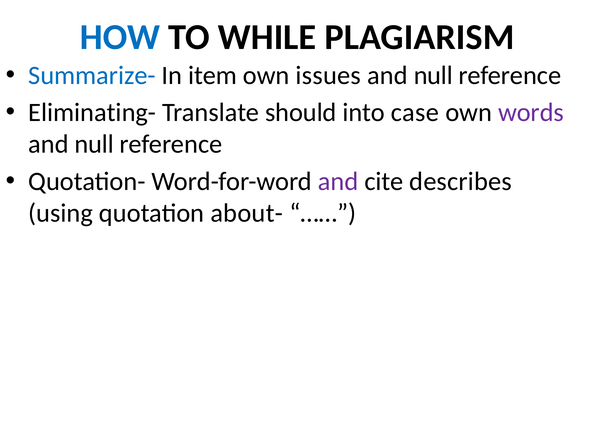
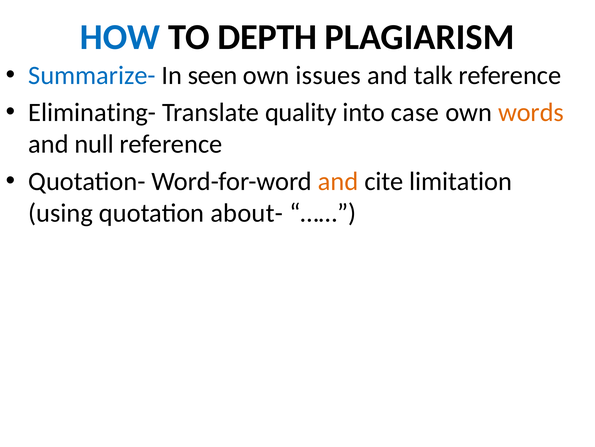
WHILE: WHILE -> DEPTH (267, 37)
item: item -> seen (213, 75)
null: null -> talk (433, 75)
should: should -> quality (301, 112)
words colour: purple -> orange (531, 112)
and colour: purple -> orange (338, 181)
describes: describes -> limitation (461, 181)
